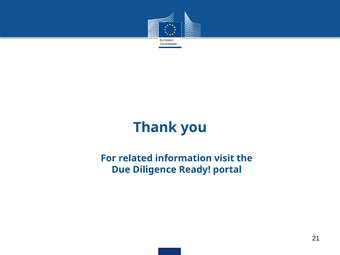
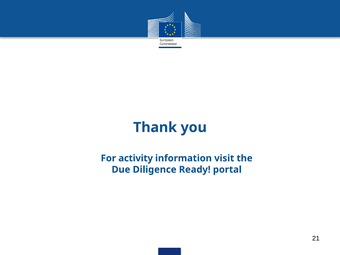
related: related -> activity (136, 158)
